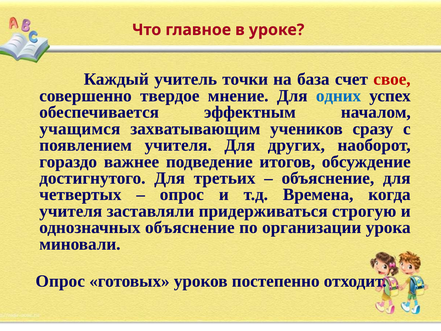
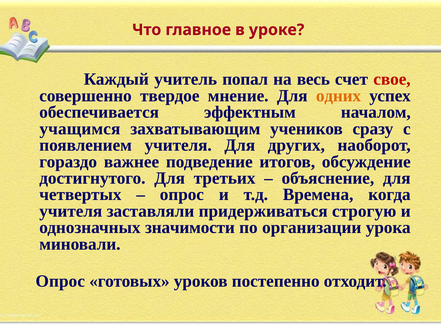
точки: точки -> попал (245, 79)
база: база -> весь (313, 79)
одних colour: blue -> orange (338, 96)
однозначных объяснение: объяснение -> значимости (190, 227)
